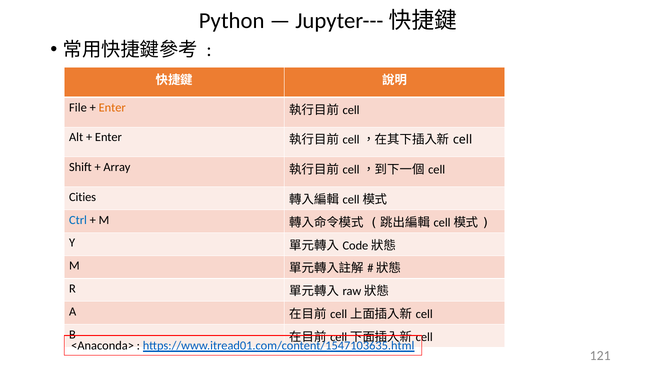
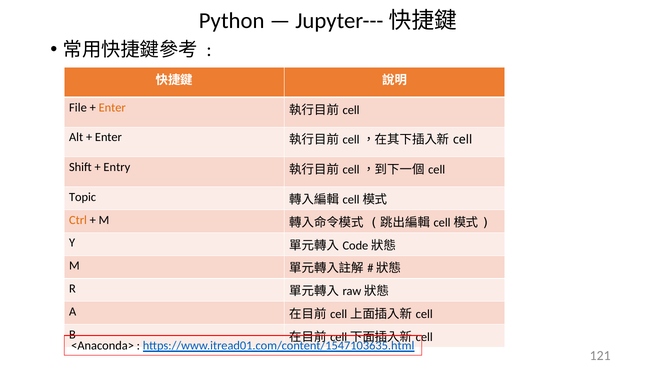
Array: Array -> Entry (117, 167)
Cities: Cities -> Topic (83, 197)
Ctrl colour: blue -> orange (78, 220)
